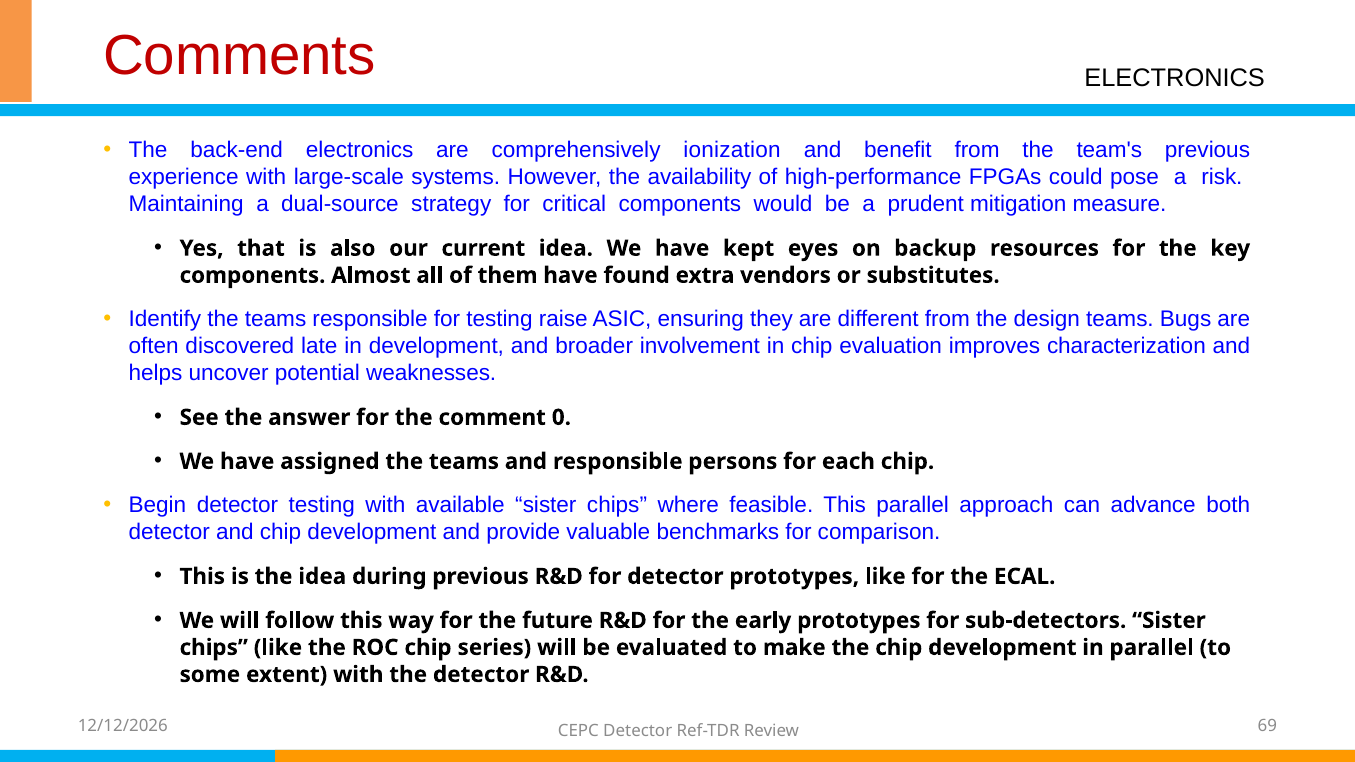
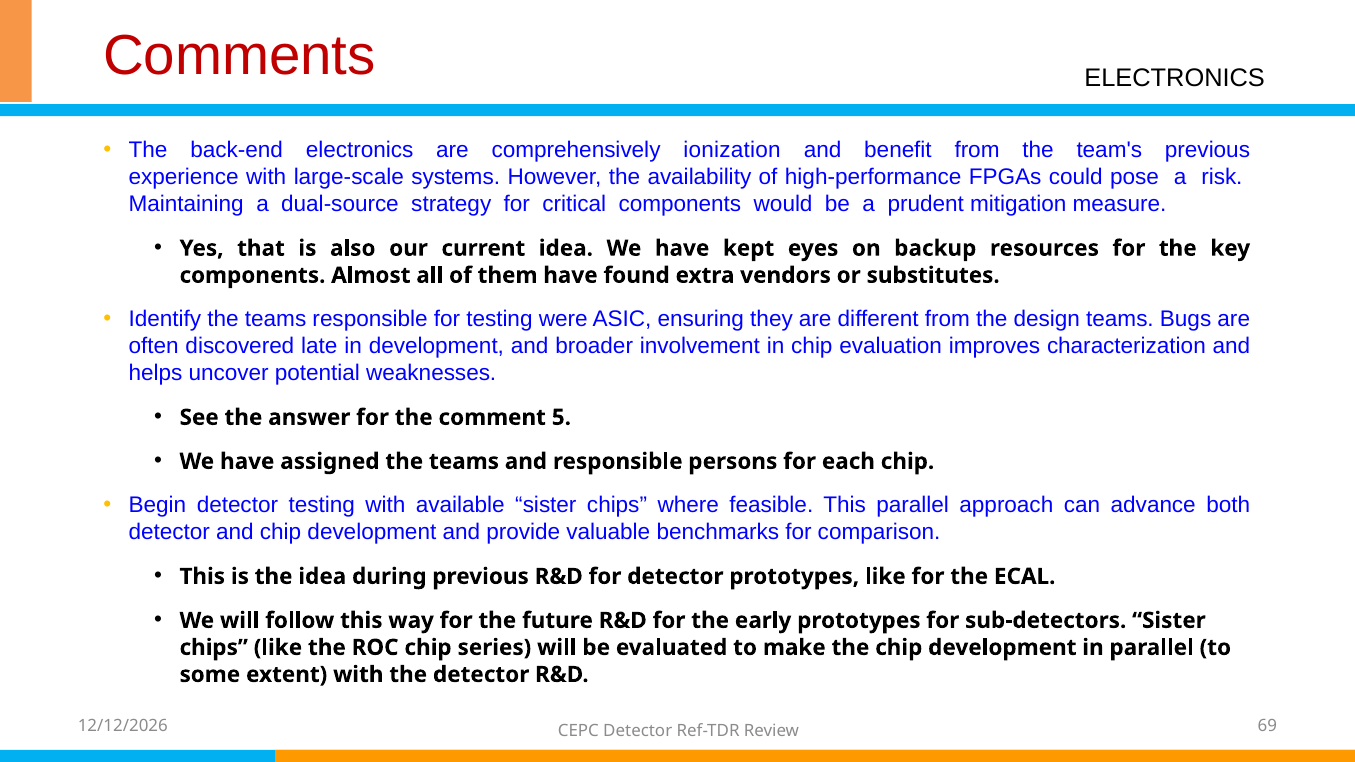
raise: raise -> were (563, 319)
0: 0 -> 5 (561, 417)
